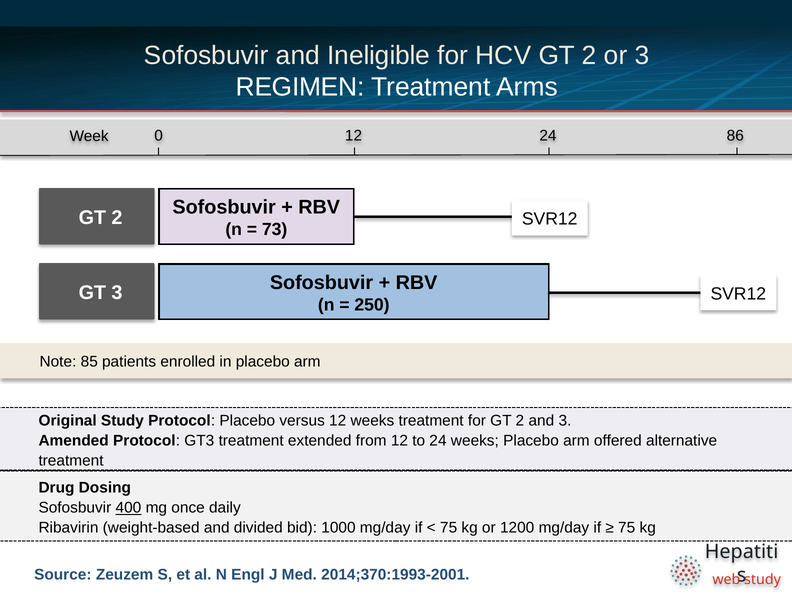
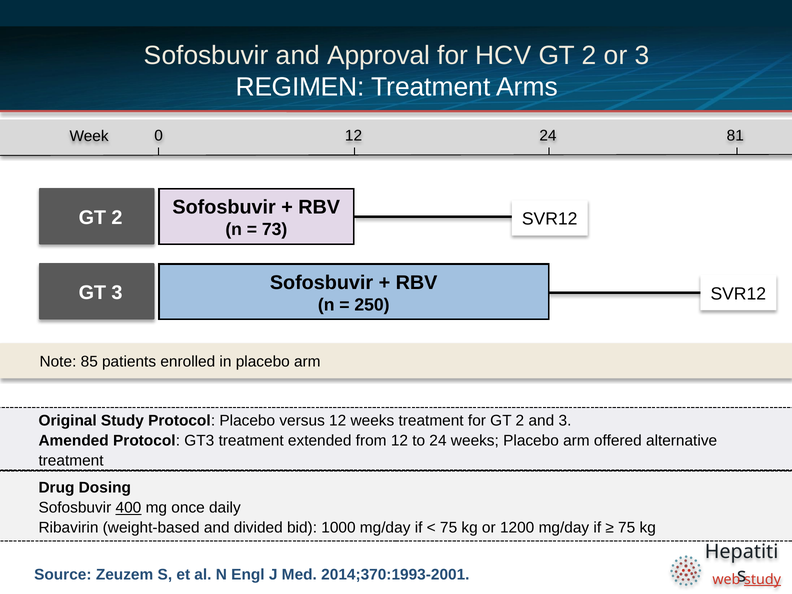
Ineligible: Ineligible -> Approval (379, 55)
86: 86 -> 81 (735, 136)
study underline: none -> present (763, 580)
